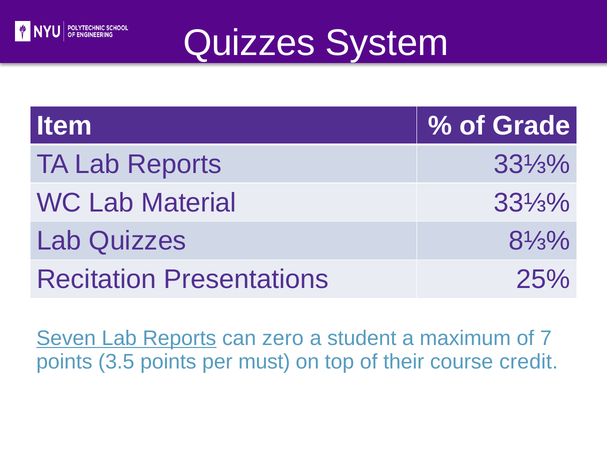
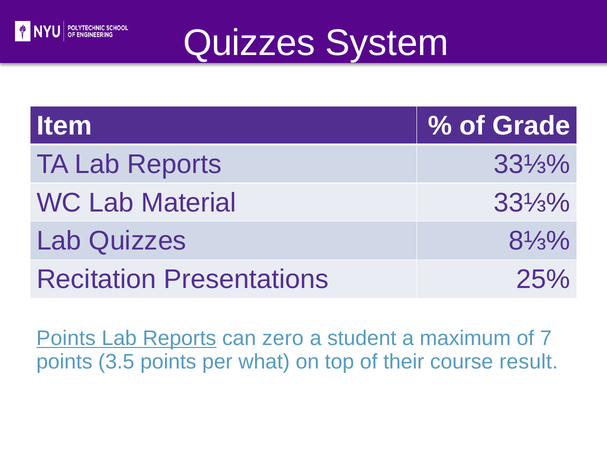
Seven: Seven -> Points (66, 339)
must: must -> what (264, 362)
credit: credit -> result (529, 362)
